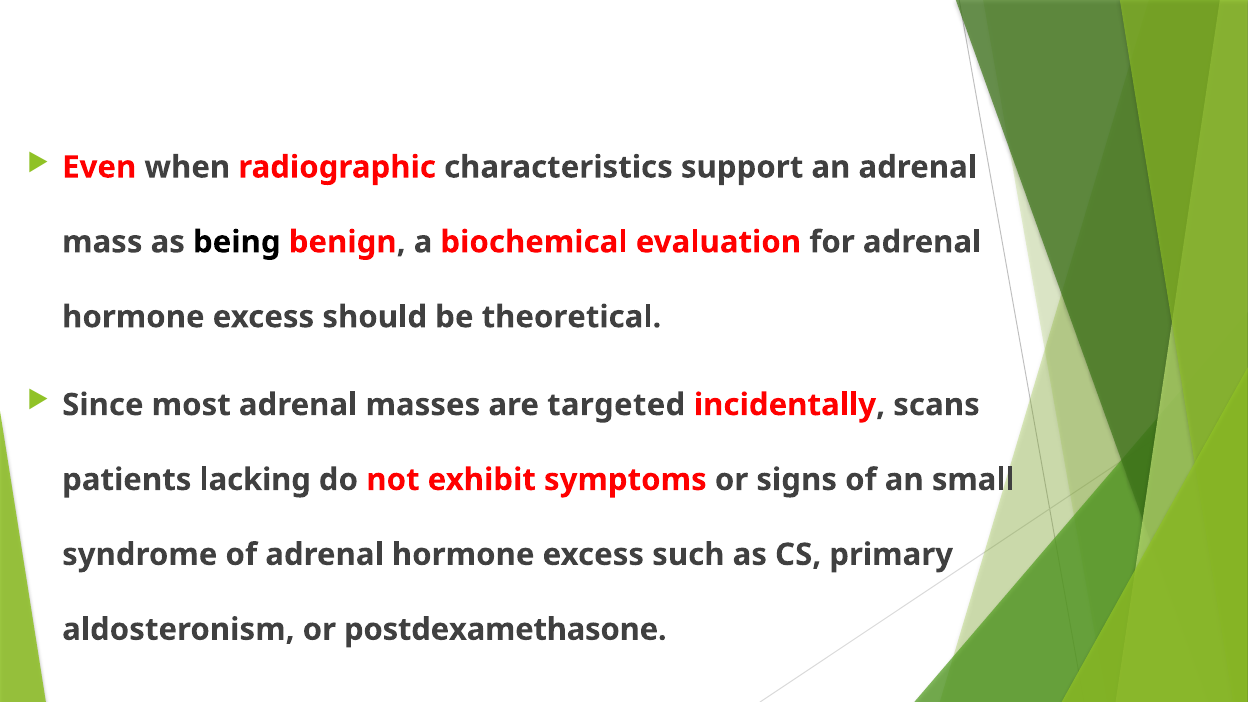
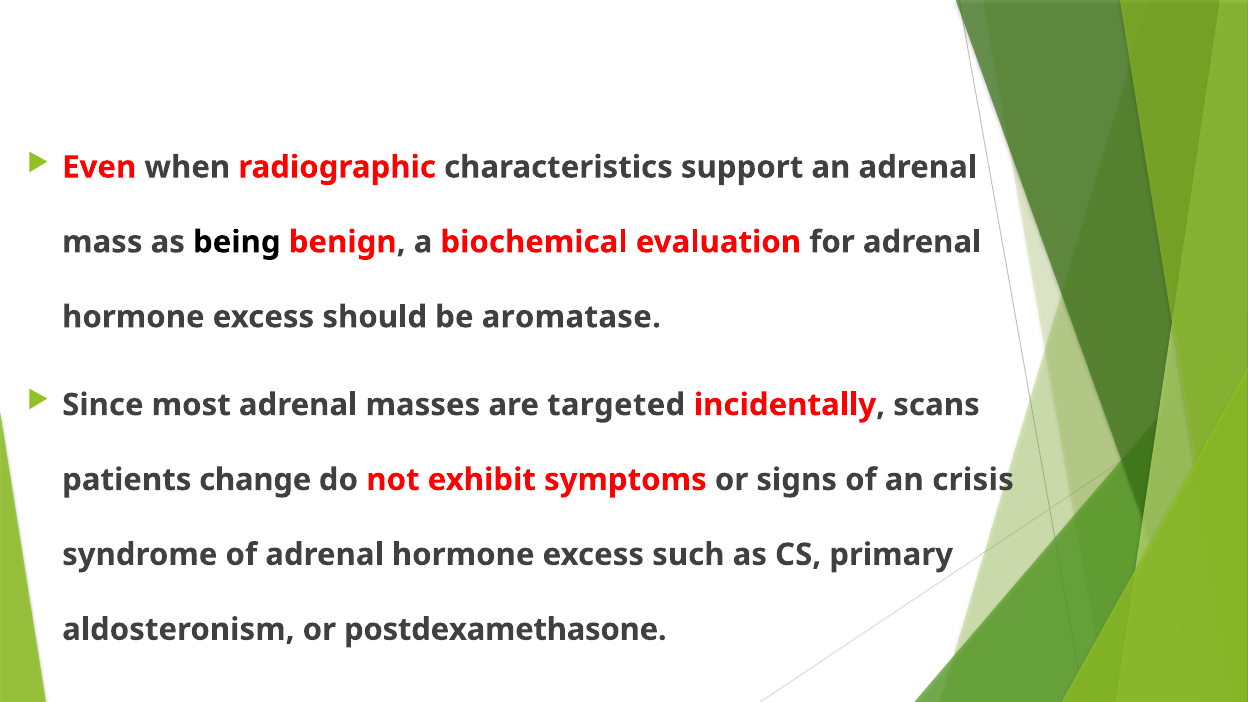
theoretical: theoretical -> aromatase (571, 317)
lacking: lacking -> change (255, 480)
small: small -> crisis (973, 480)
